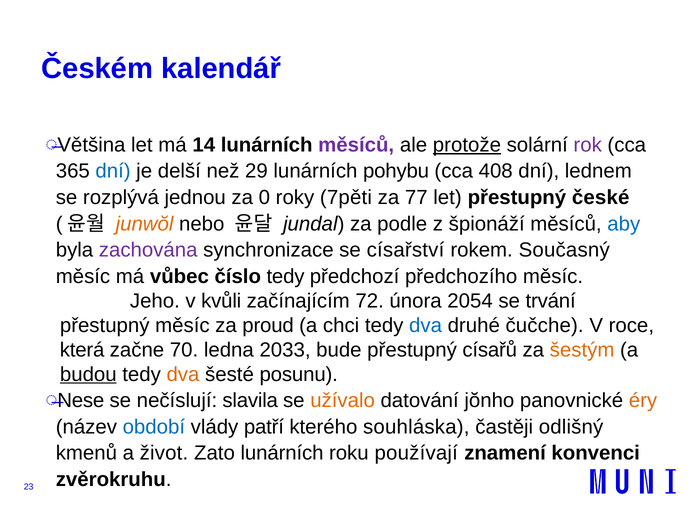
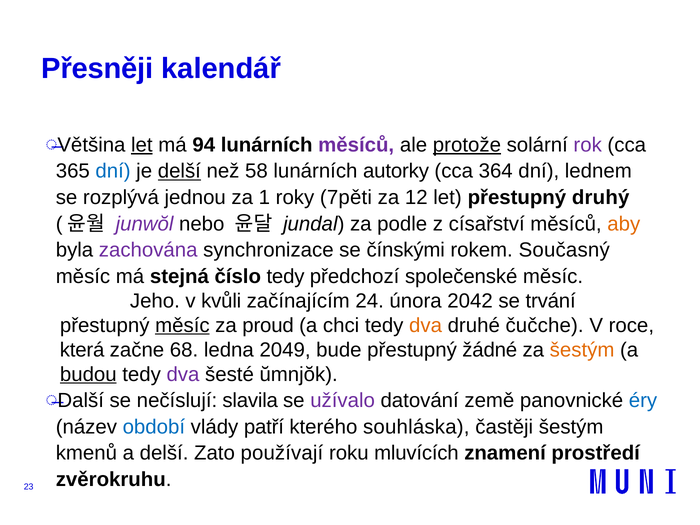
Českém: Českém -> Přesněji (97, 69)
let underline: none -> present (142, 145)
14: 14 -> 94 (204, 145)
delší underline: none -> present (179, 171)
29: 29 -> 58 (256, 171)
pohybu: pohybu -> autorky (396, 171)
408: 408 -> 364 (496, 171)
0: 0 -> 1 (264, 198)
77: 77 -> 12 (416, 198)
české: české -> druhý (601, 198)
junwŏl colour: orange -> purple (145, 224)
špionáží: špionáží -> císařství (487, 224)
aby colour: blue -> orange (624, 224)
císařství: císařství -> čínskými (406, 250)
vůbec: vůbec -> stejná (179, 276)
předchozího: předchozího -> společenské (461, 276)
72: 72 -> 24 (370, 301)
2054: 2054 -> 2042 (470, 301)
měsíc underline: none -> present (182, 325)
dva colour: blue -> orange (426, 325)
70: 70 -> 68 (184, 350)
2033: 2033 -> 2049 (285, 350)
císařů: císařů -> žádné (490, 350)
dva colour: orange -> purple (183, 374)
posunu: posunu -> ŭmnjŏk (299, 374)
Nese: Nese -> Další (81, 401)
užívalo colour: orange -> purple (343, 401)
jŏnho: jŏnho -> země (489, 401)
éry colour: orange -> blue (643, 401)
častěji odlišný: odlišný -> šestým (571, 427)
a život: život -> delší (164, 453)
Zato lunárních: lunárních -> používají (282, 453)
používají: používají -> mluvících (416, 453)
konvenci: konvenci -> prostředí (596, 453)
